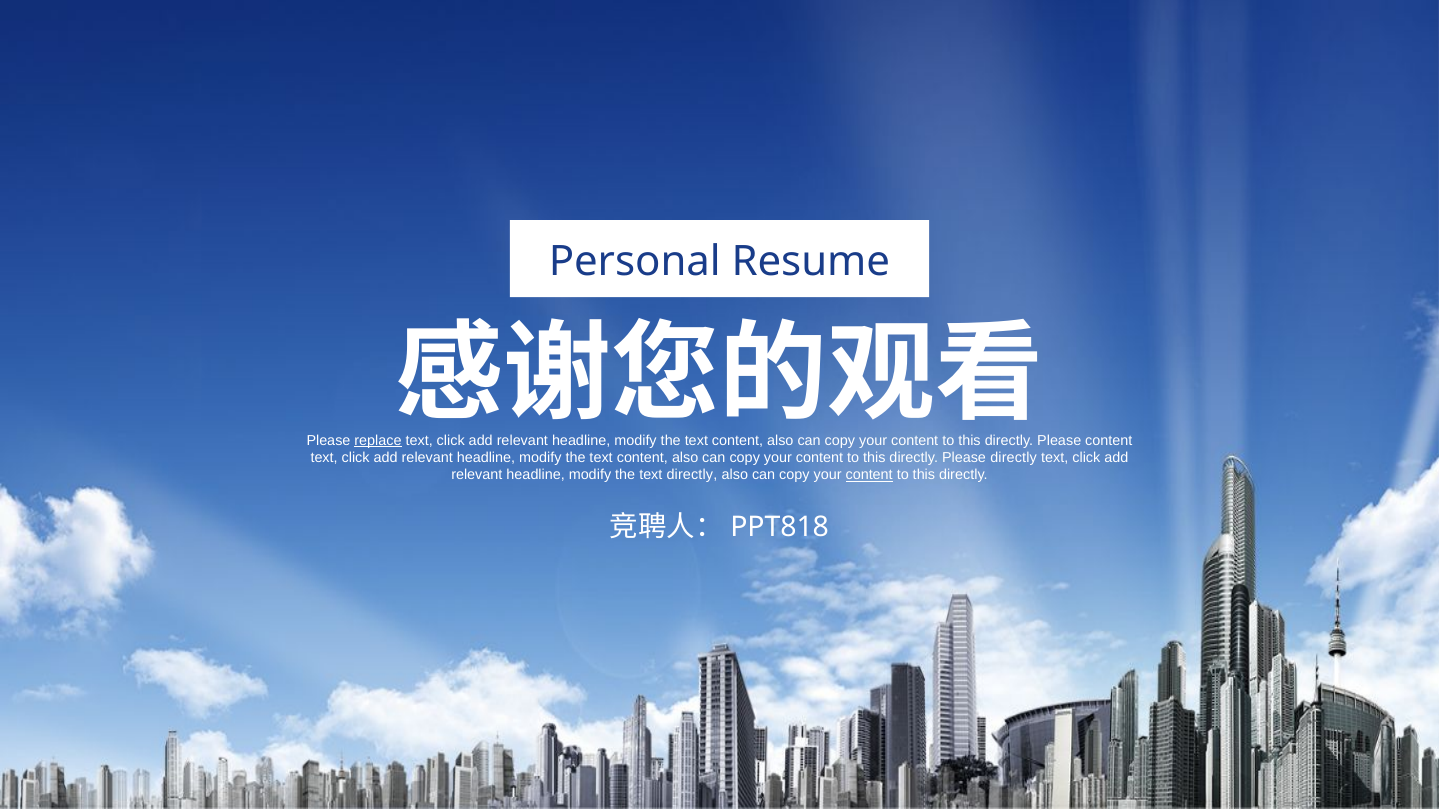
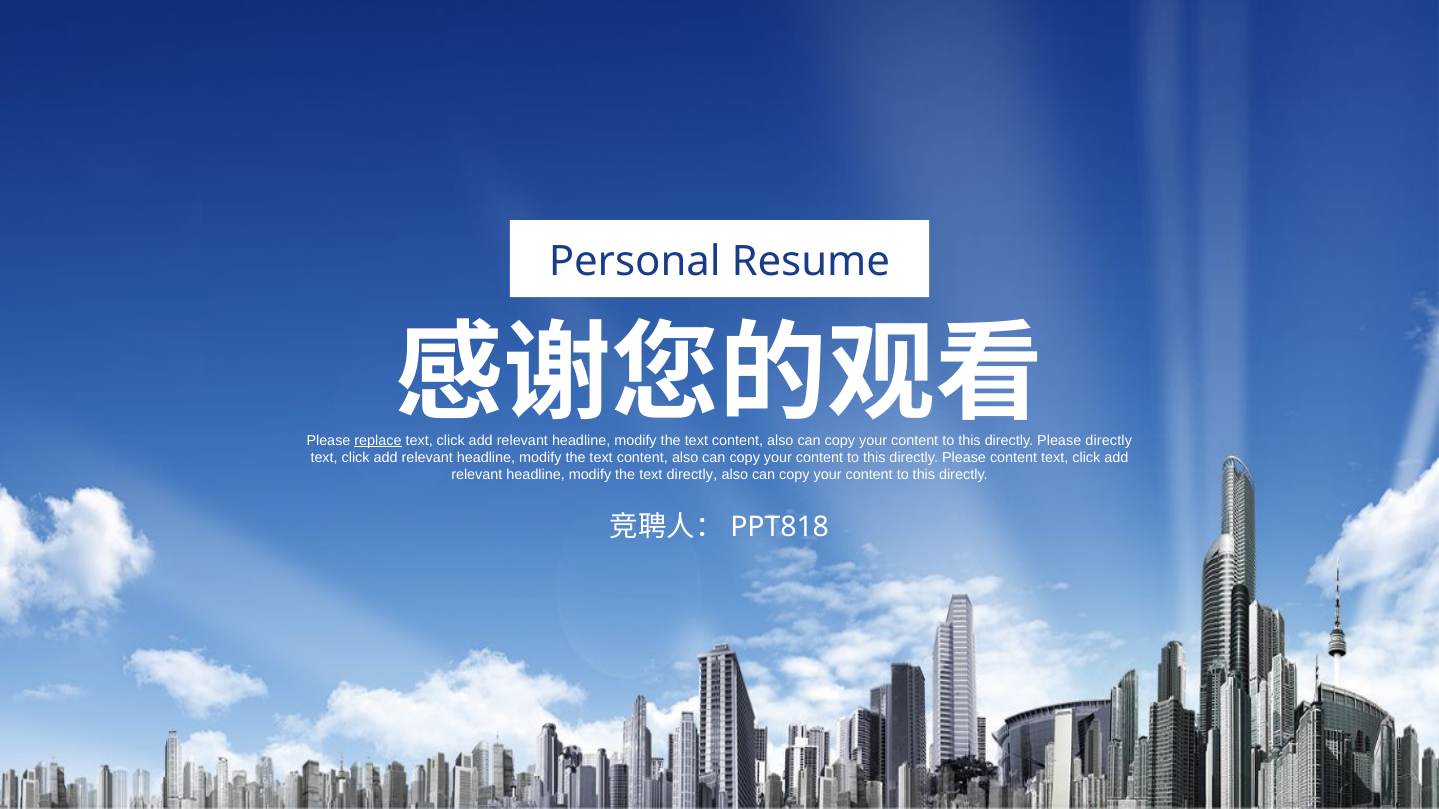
Please content: content -> directly (1109, 441)
Please directly: directly -> content (1014, 458)
content underline: present -> none (869, 475)
